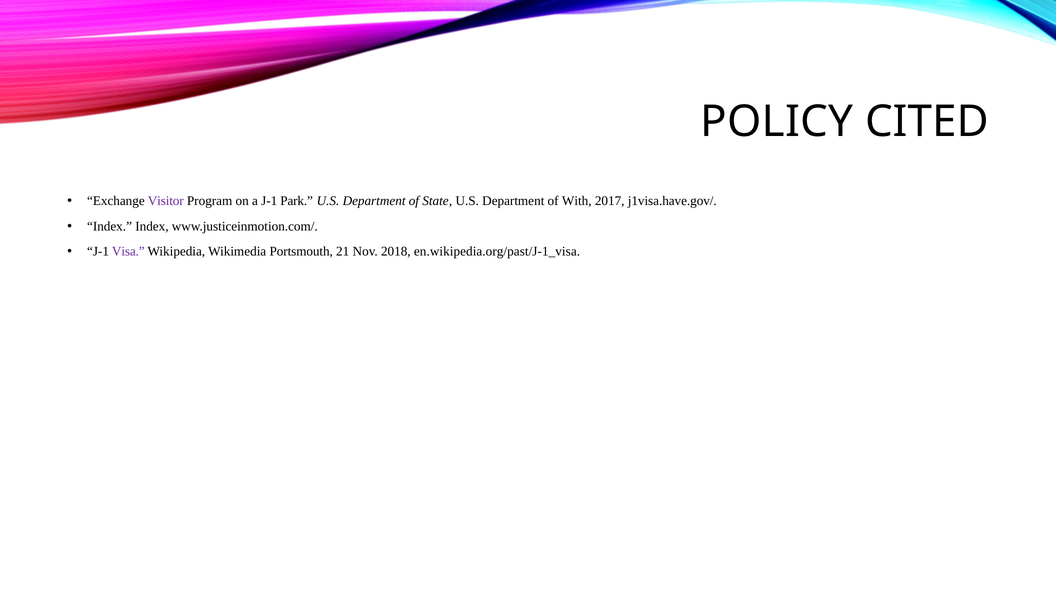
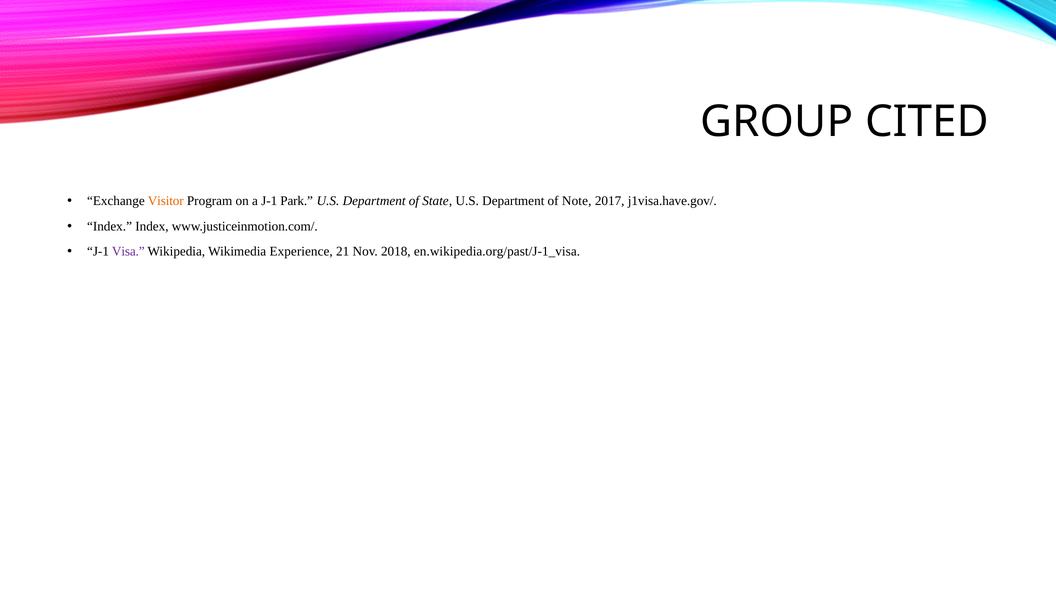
POLICY: POLICY -> GROUP (777, 122)
Visitor colour: purple -> orange (166, 201)
With: With -> Note (577, 201)
Portsmouth: Portsmouth -> Experience (301, 252)
